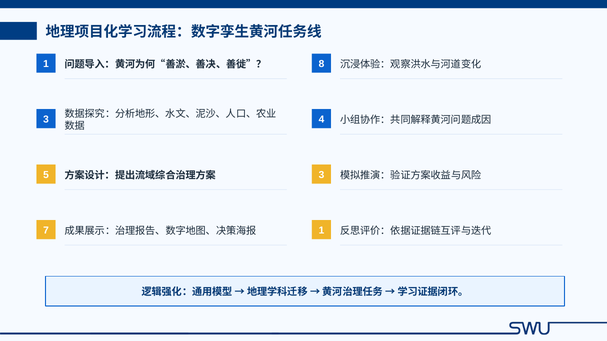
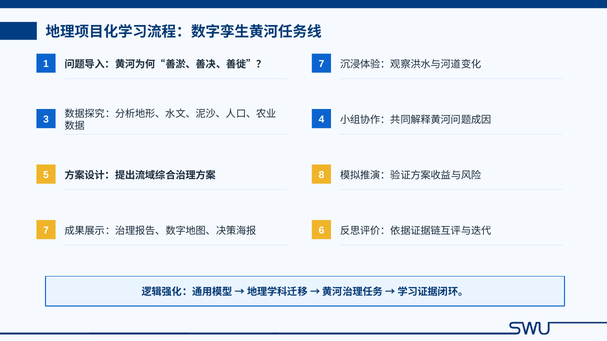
8: 8 -> 7 (321, 64)
3: 3 -> 8 (321, 175)
1: 1 -> 6 (321, 231)
